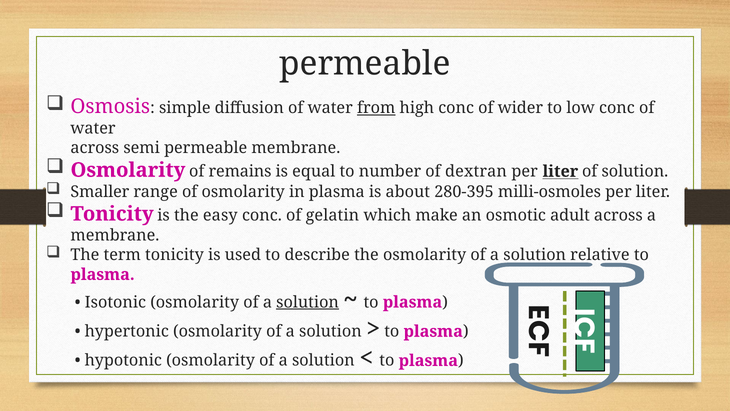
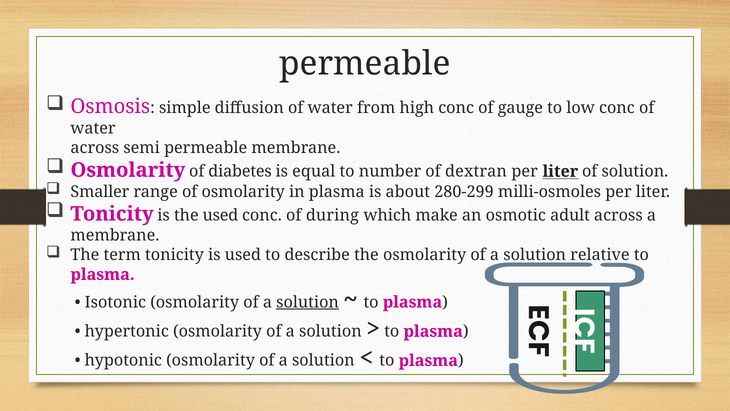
from underline: present -> none (376, 108)
wider: wider -> gauge (520, 108)
remains: remains -> diabetes (240, 171)
280-395: 280-395 -> 280-299 (464, 192)
the easy: easy -> used (220, 215)
gelatin: gelatin -> during (332, 215)
